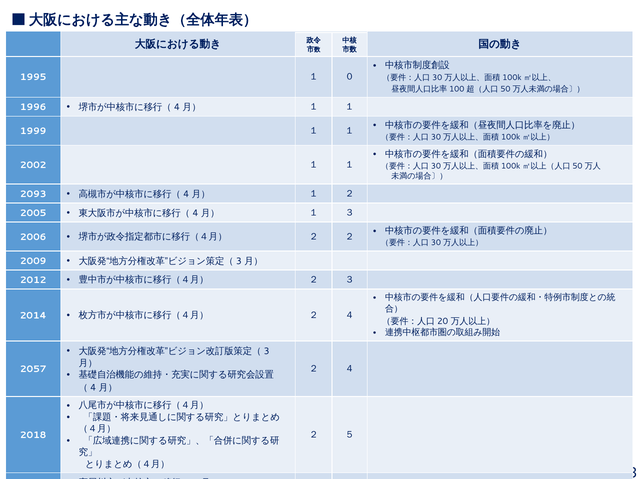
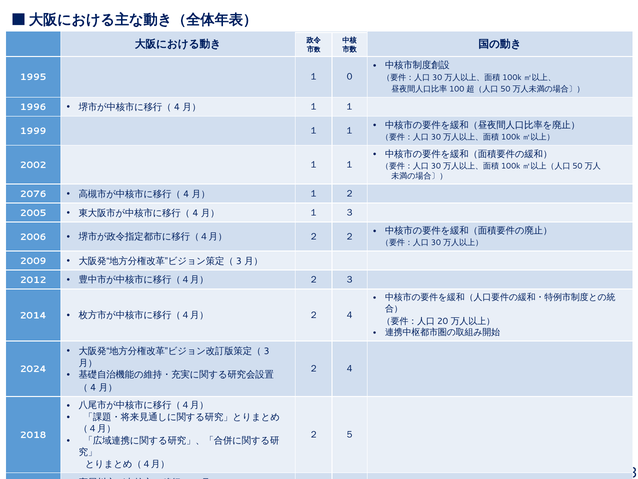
2093: 2093 -> 2076 (33, 194)
2057: 2057 -> 2024 (33, 369)
